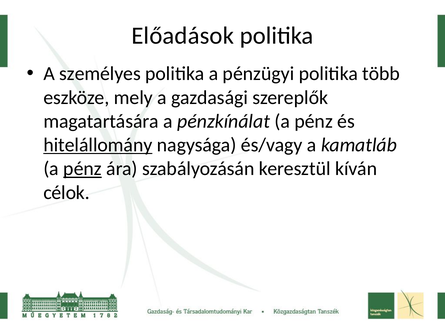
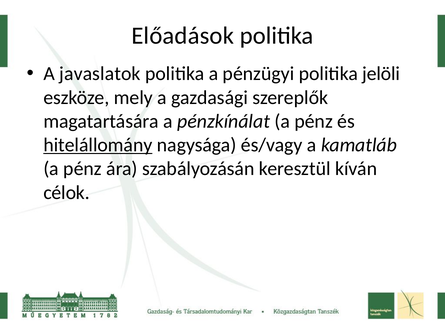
személyes: személyes -> javaslatok (100, 74)
több: több -> jelöli (381, 74)
pénz underline: present -> none (83, 169)
